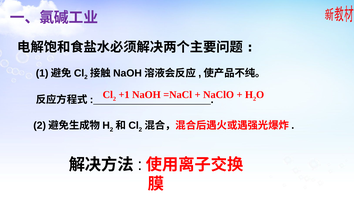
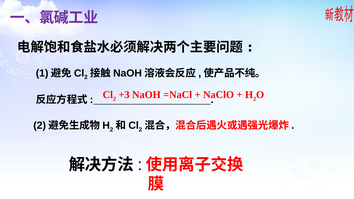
+1: +1 -> +3 (124, 95)
